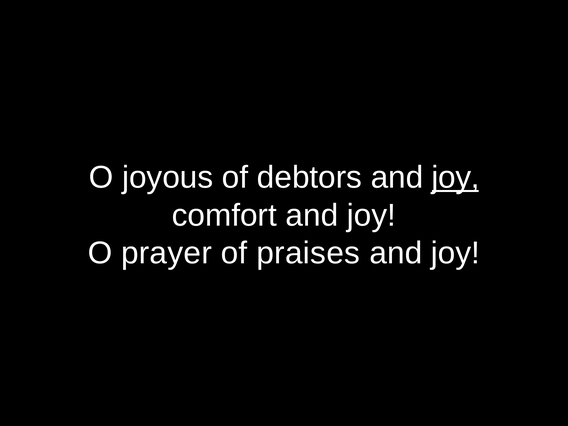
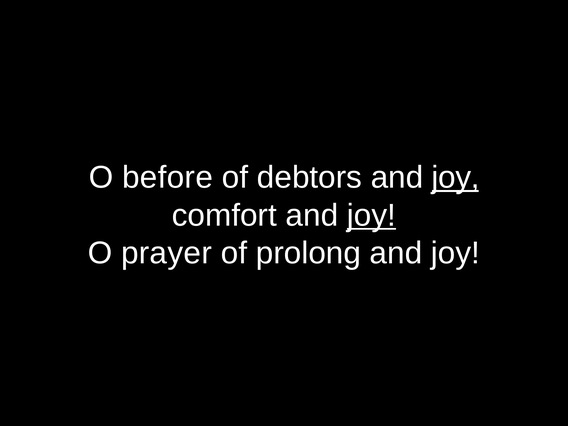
joyous: joyous -> before (168, 177)
joy underline: none -> present (371, 215)
praises: praises -> prolong (308, 253)
